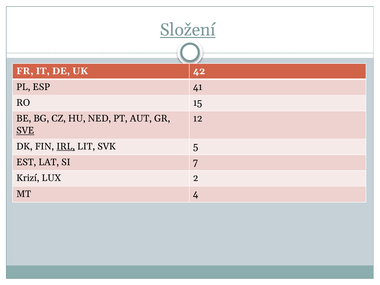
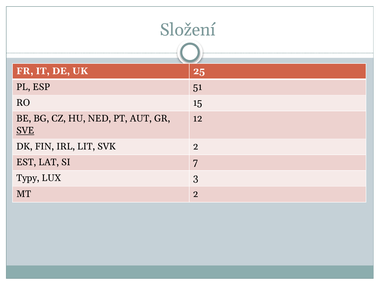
Složení underline: present -> none (188, 30)
42: 42 -> 25 (199, 71)
41: 41 -> 51 (198, 87)
IRL underline: present -> none (66, 146)
SVK 5: 5 -> 2 (196, 146)
Krizí: Krizí -> Typy (28, 178)
2: 2 -> 3 (196, 178)
MT 4: 4 -> 2 (196, 194)
